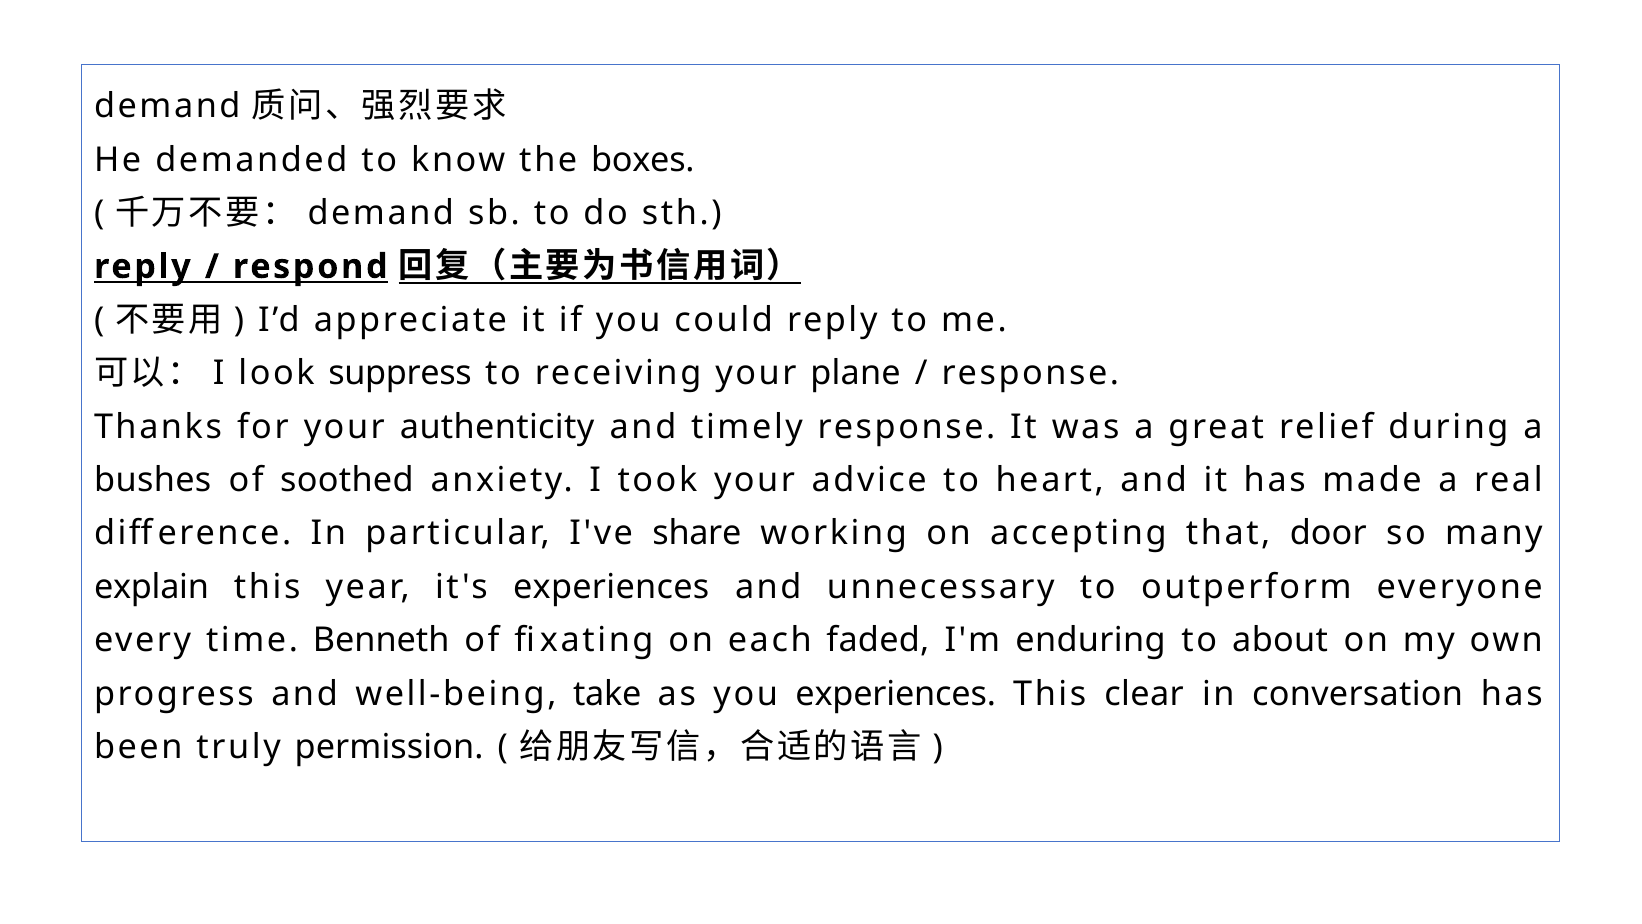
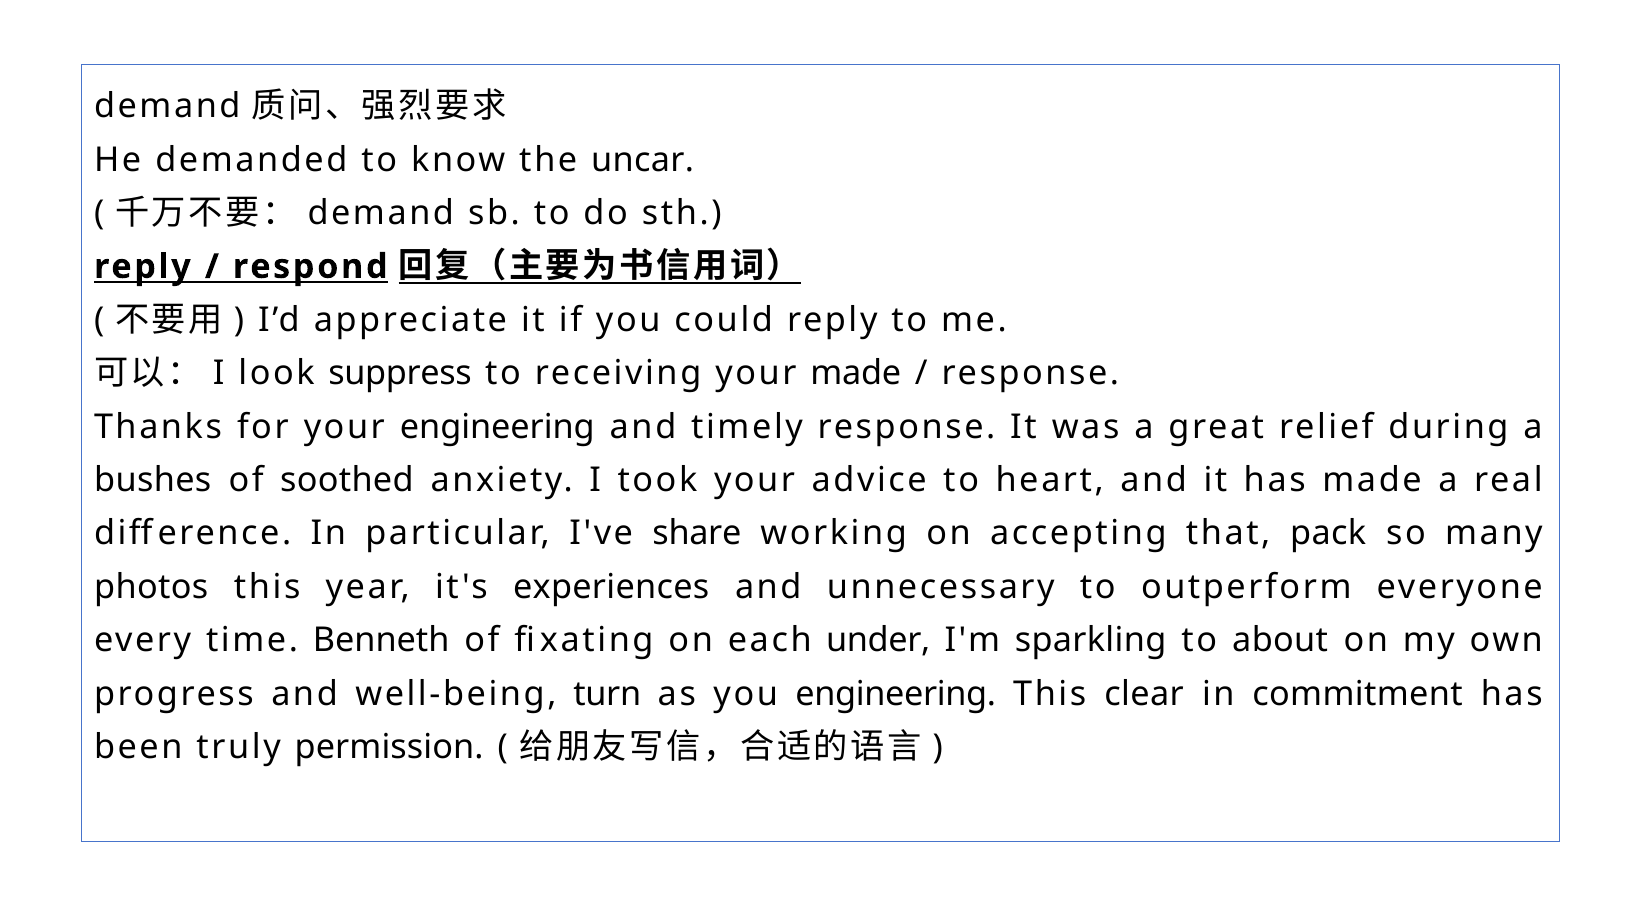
boxes: boxes -> uncar (643, 160)
your plane: plane -> made (856, 373)
your authenticity: authenticity -> engineering (497, 427)
door: door -> pack (1328, 533)
explain: explain -> photos (151, 587)
faded: faded -> under (878, 640)
enduring: enduring -> sparkling (1091, 640)
take: take -> turn (607, 694)
you experiences: experiences -> engineering (896, 694)
conversation: conversation -> commitment (1358, 694)
